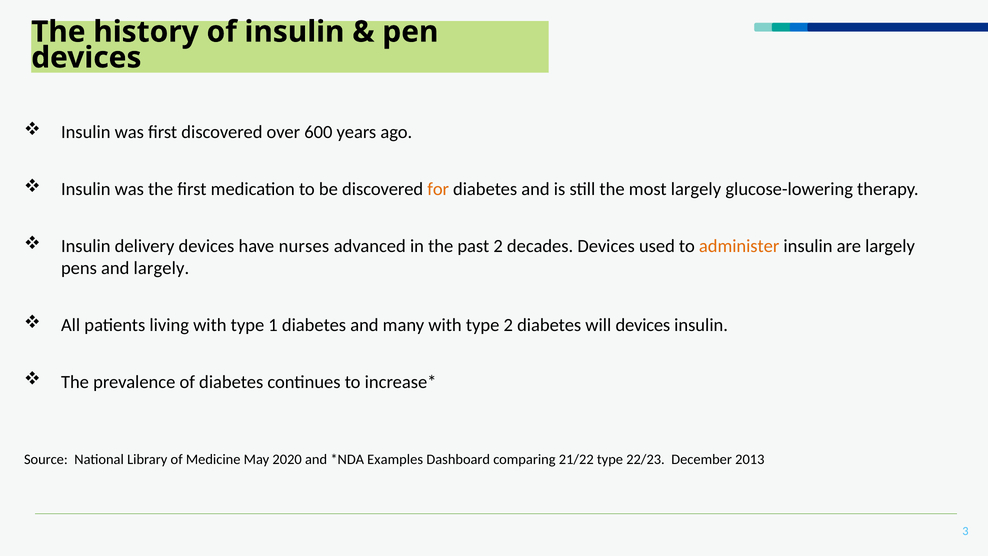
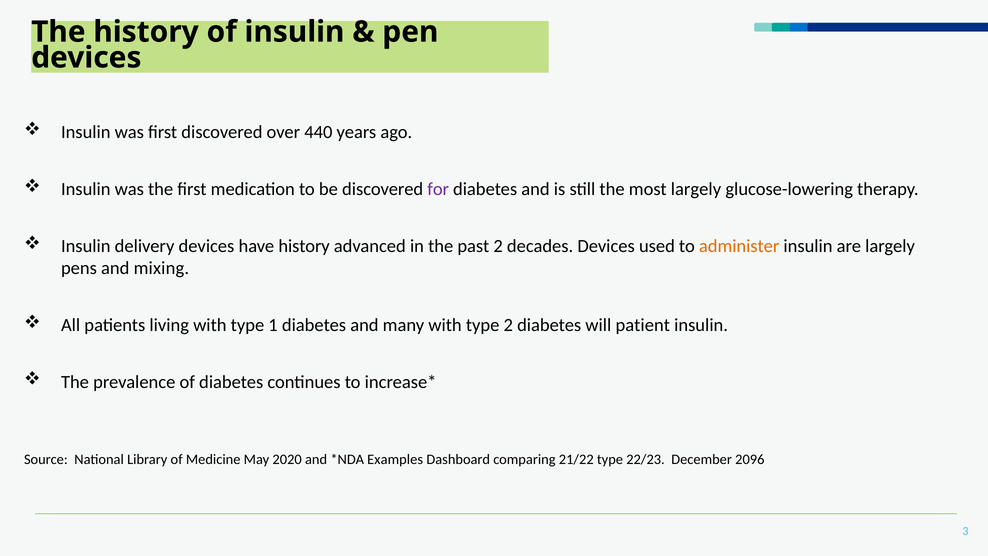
600: 600 -> 440 (318, 132)
for colour: orange -> purple (438, 189)
have nurses: nurses -> history (304, 246)
and largely: largely -> mixing (161, 268)
will devices: devices -> patient (643, 325)
2013: 2013 -> 2096 (750, 459)
